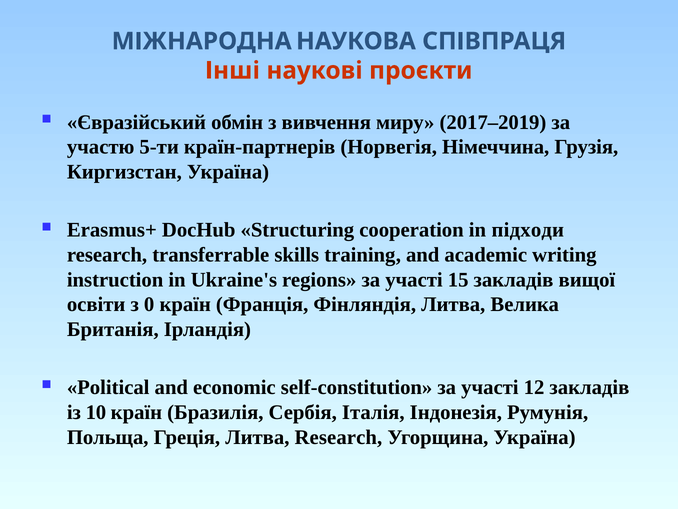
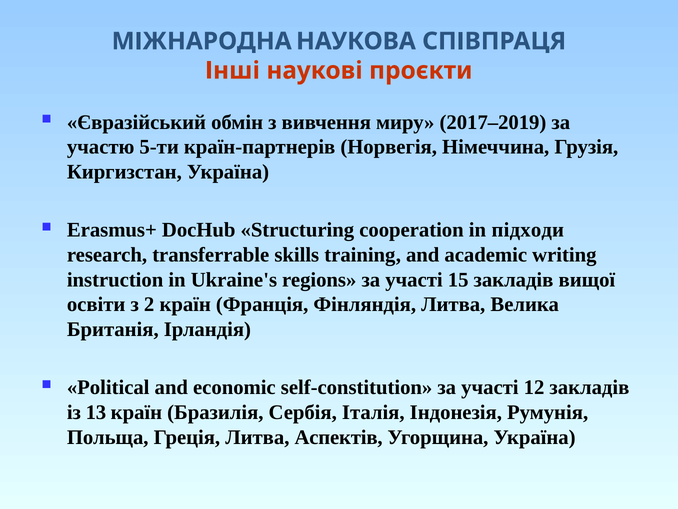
0: 0 -> 2 (149, 304)
10: 10 -> 13 (96, 412)
Литва Research: Research -> Аспектів (339, 437)
